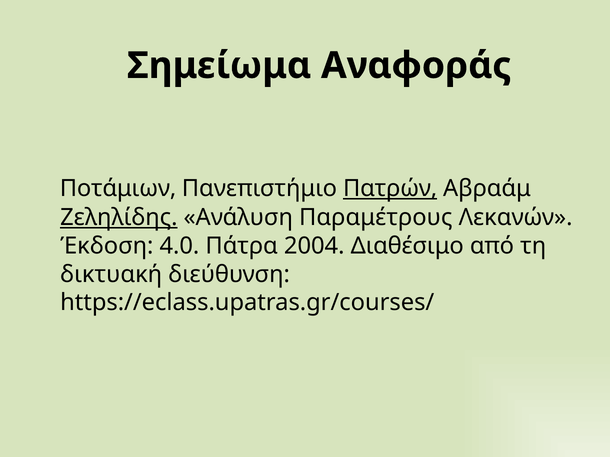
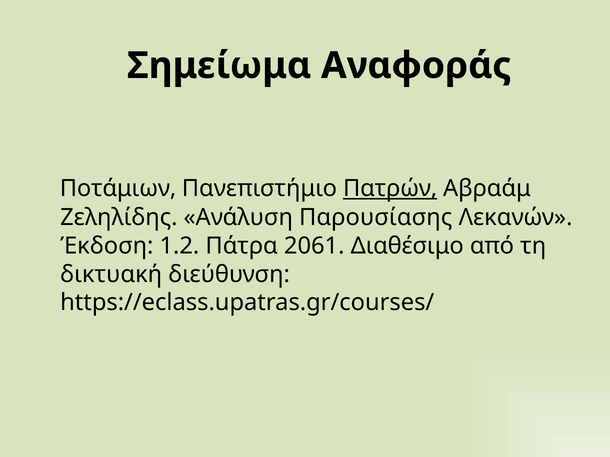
Ζεληλίδης underline: present -> none (119, 218)
Παραμέτρους: Παραμέτρους -> Παρουσίασης (376, 218)
4.0: 4.0 -> 1.2 (179, 246)
2004: 2004 -> 2061 (314, 246)
